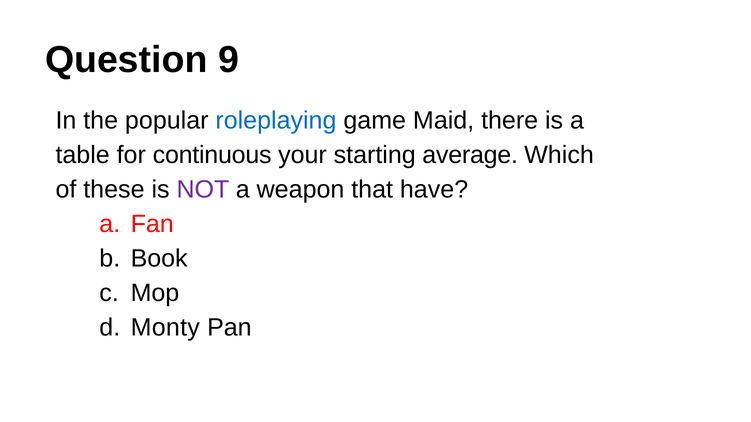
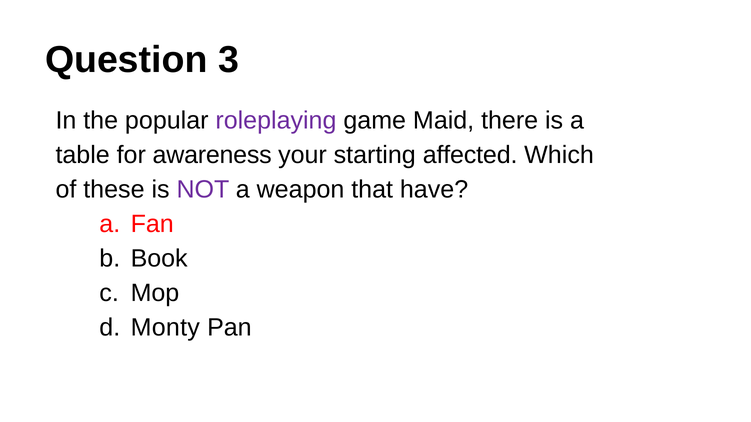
9: 9 -> 3 (228, 60)
roleplaying colour: blue -> purple (276, 121)
continuous: continuous -> awareness (212, 155)
average: average -> affected (470, 155)
